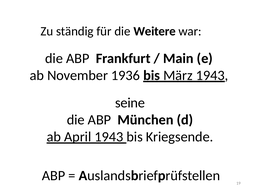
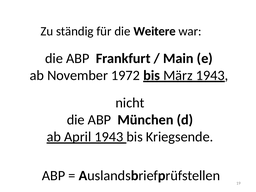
1936: 1936 -> 1972 (126, 75)
seine: seine -> nicht (130, 103)
